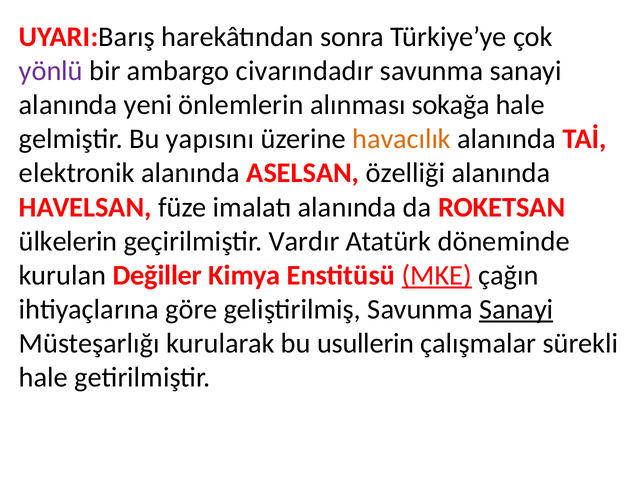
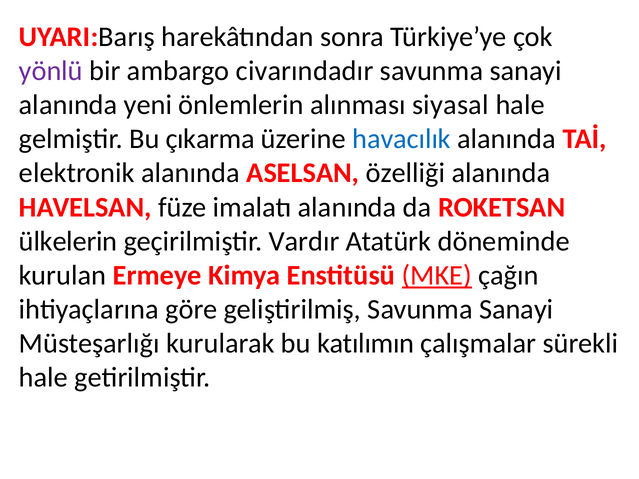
sokağa: sokağa -> siyasal (450, 105)
yapısını: yapısını -> çıkarma (210, 139)
havacılık colour: orange -> blue (402, 139)
Değiller: Değiller -> Ermeye (157, 275)
Sanayi underline: present -> none (516, 310)
usullerin: usullerin -> katılımın (366, 344)
